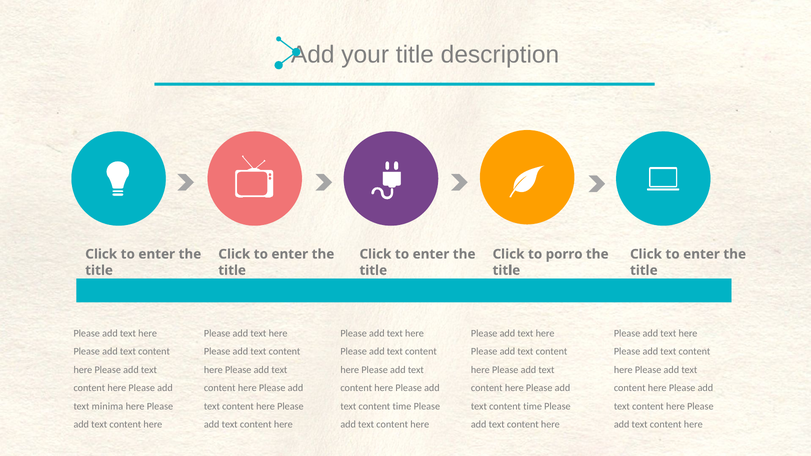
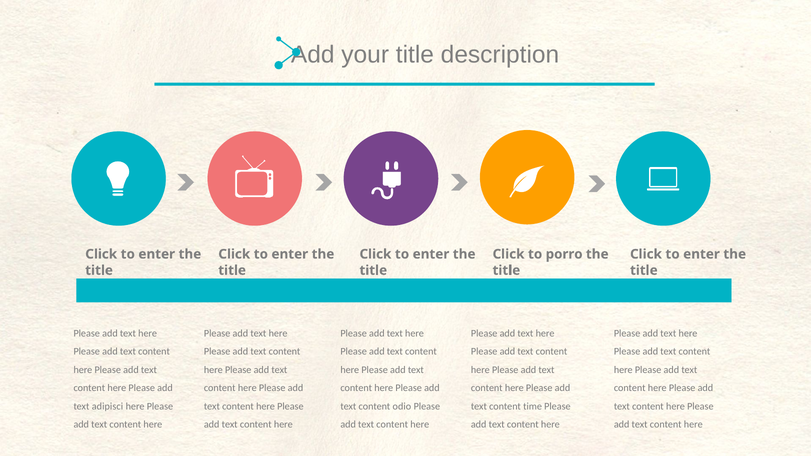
minima: minima -> adipisci (107, 407)
time: time -> odio (402, 407)
